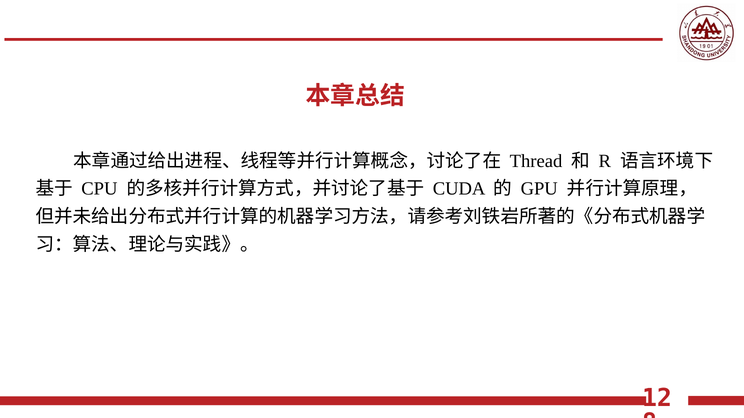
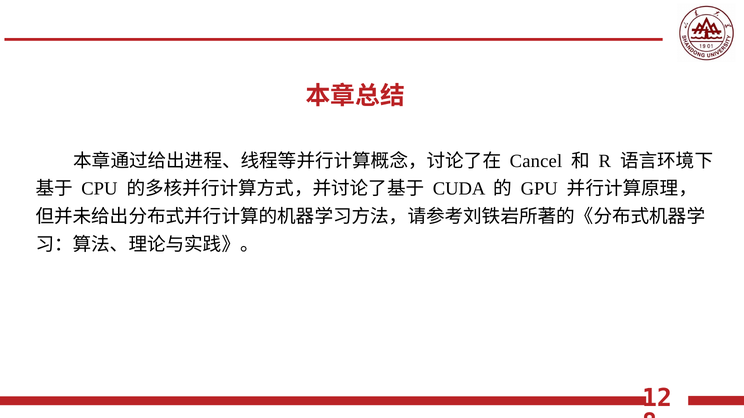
Thread: Thread -> Cancel (536, 161)
